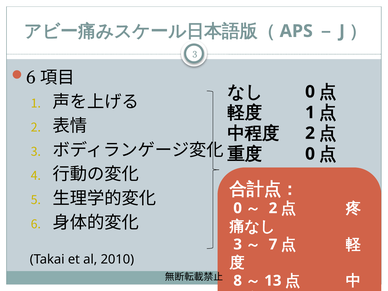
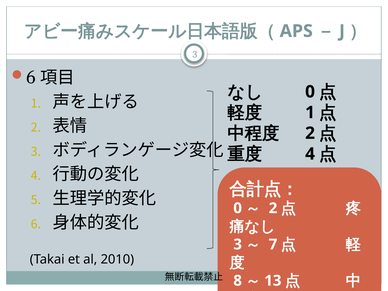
0: 0 -> 4 (310, 154)
